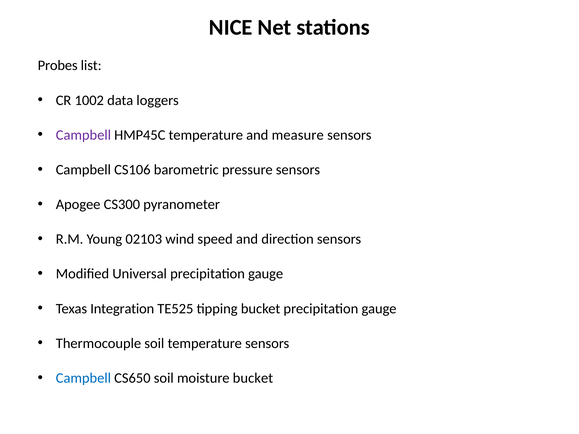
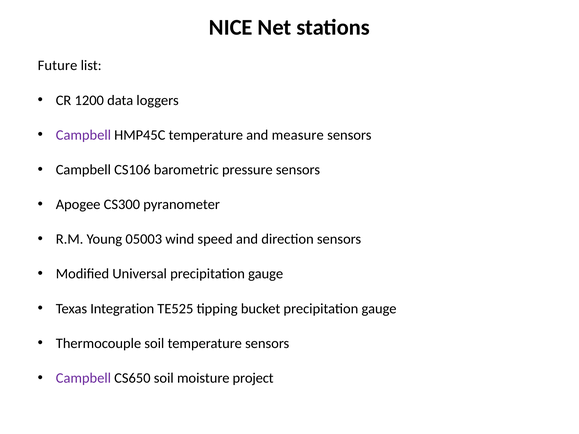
Probes: Probes -> Future (58, 66)
1002: 1002 -> 1200 (89, 100)
02103: 02103 -> 05003 (144, 239)
Campbell colour: blue -> purple (83, 378)
moisture bucket: bucket -> project (253, 378)
